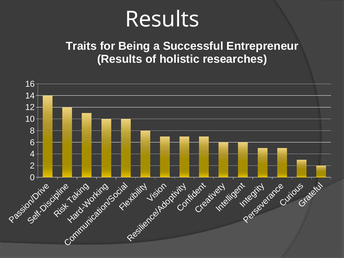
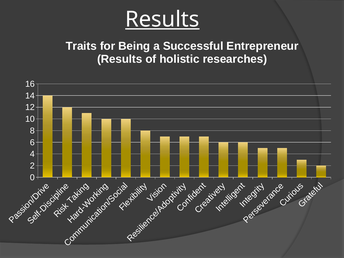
Results underline: none -> present (162, 19)
